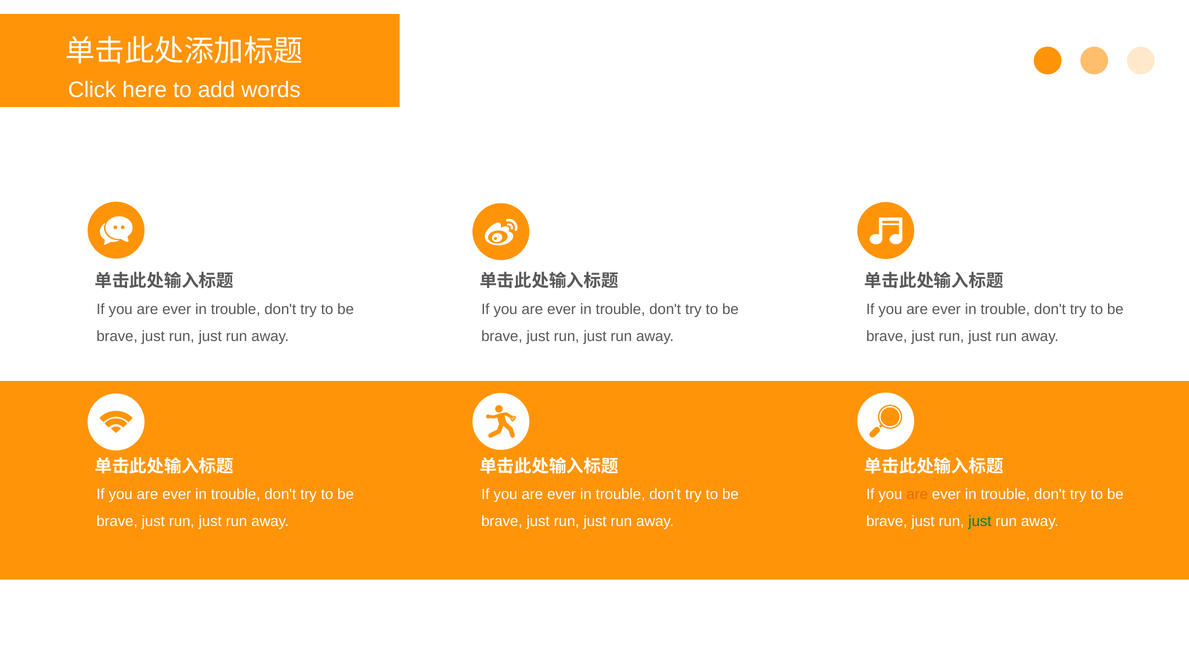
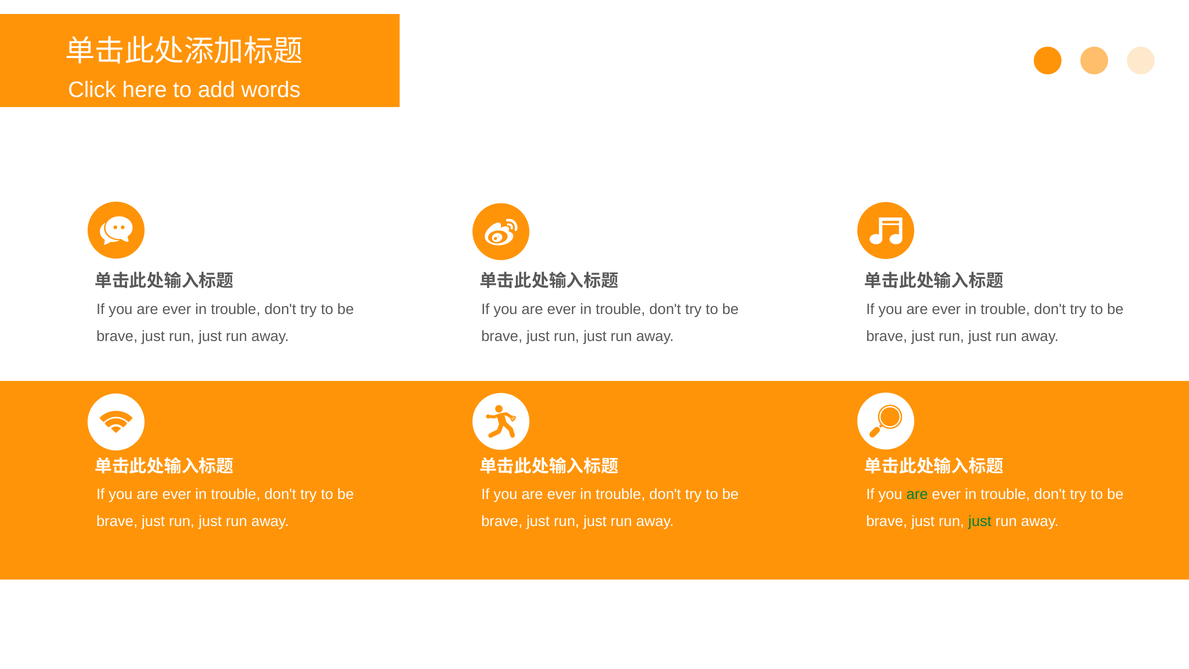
are colour: orange -> green (917, 494)
